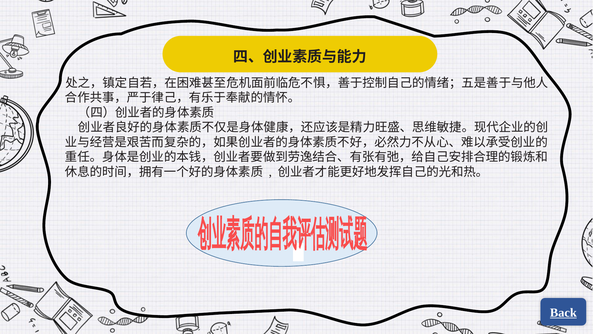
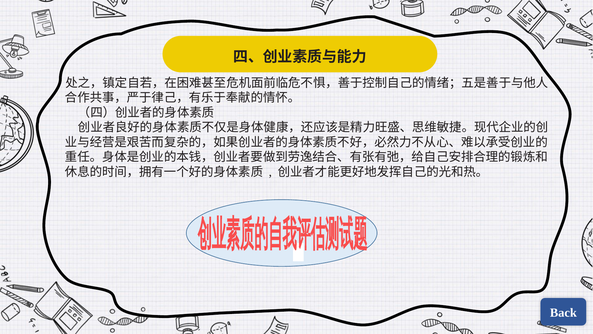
Back underline: present -> none (563, 312)
